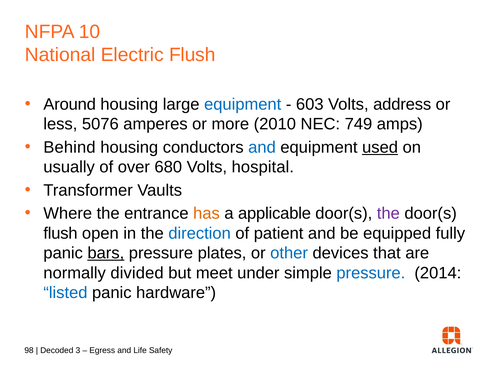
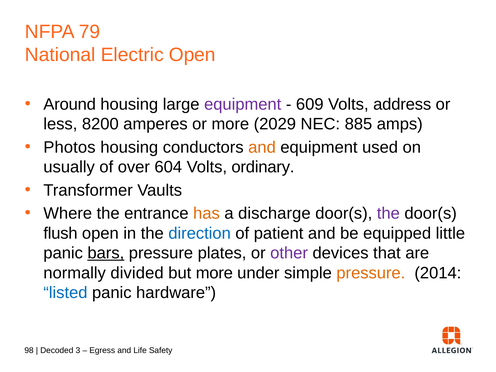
10: 10 -> 79 (90, 32)
Electric Flush: Flush -> Open (192, 55)
equipment colour: blue -> purple (243, 104)
603: 603 -> 609 (310, 104)
5076: 5076 -> 8200 (100, 124)
2010: 2010 -> 2029 (275, 124)
749: 749 -> 885 (358, 124)
Behind: Behind -> Photos (69, 147)
and colour: blue -> orange (262, 147)
used underline: present -> none (380, 147)
680: 680 -> 604 (168, 167)
hospital: hospital -> ordinary (263, 167)
applicable: applicable -> discharge (274, 213)
fully: fully -> little (450, 233)
other colour: blue -> purple (289, 253)
but meet: meet -> more (214, 273)
pressure colour: blue -> orange (371, 273)
